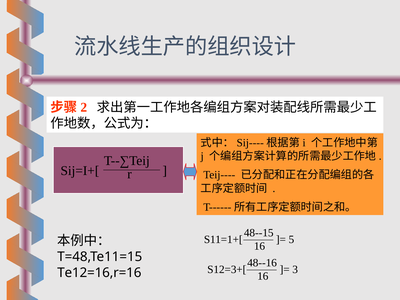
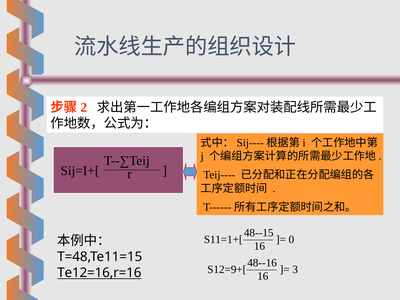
5: 5 -> 0 (291, 239)
S12=3+[: S12=3+[ -> S12=9+[ (227, 269)
Te12=16,r=16 underline: none -> present (99, 273)
